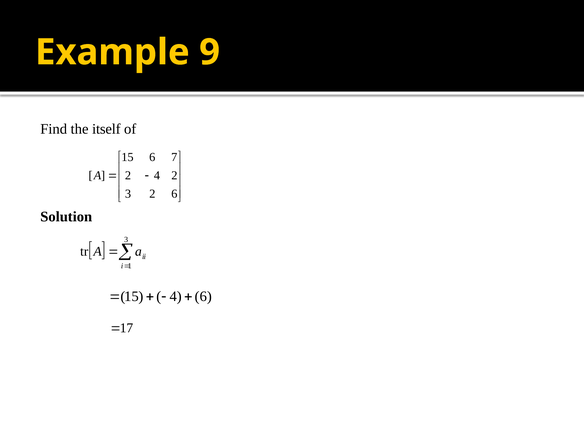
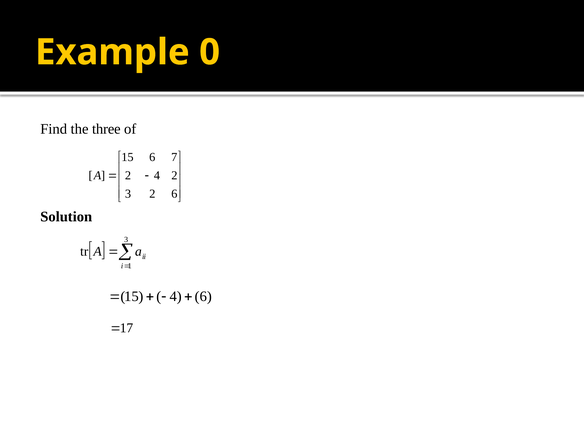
9: 9 -> 0 (210, 52)
itself: itself -> three (106, 129)
